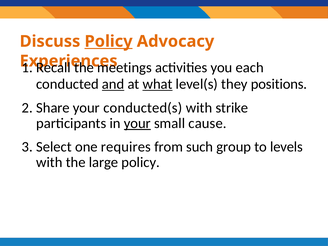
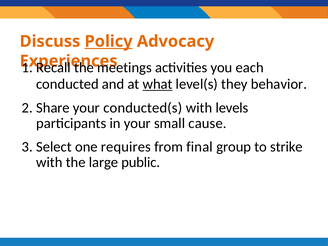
and underline: present -> none (113, 84)
positions: positions -> behavior (279, 84)
strike: strike -> levels (232, 108)
your underline: present -> none (137, 123)
such: such -> final (200, 147)
levels: levels -> strike (286, 147)
large policy: policy -> public (141, 162)
